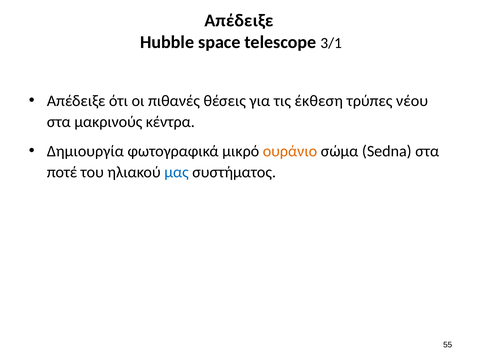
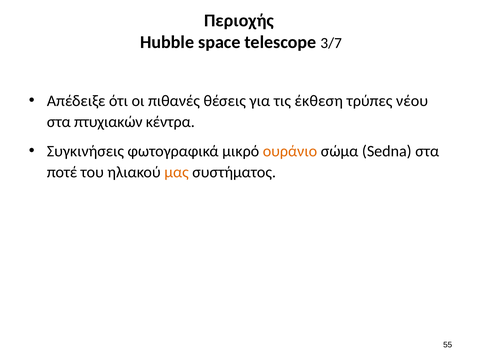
Απέδειξε: Απέδειξε -> Περιοχής (239, 21)
3/1: 3/1 -> 3/7 (331, 43)
μακρινούς: μακρινούς -> πτυχιακών (108, 122)
Δημιουργία: Δημιουργία -> Συγκινήσεις (85, 151)
μας colour: blue -> orange (176, 172)
